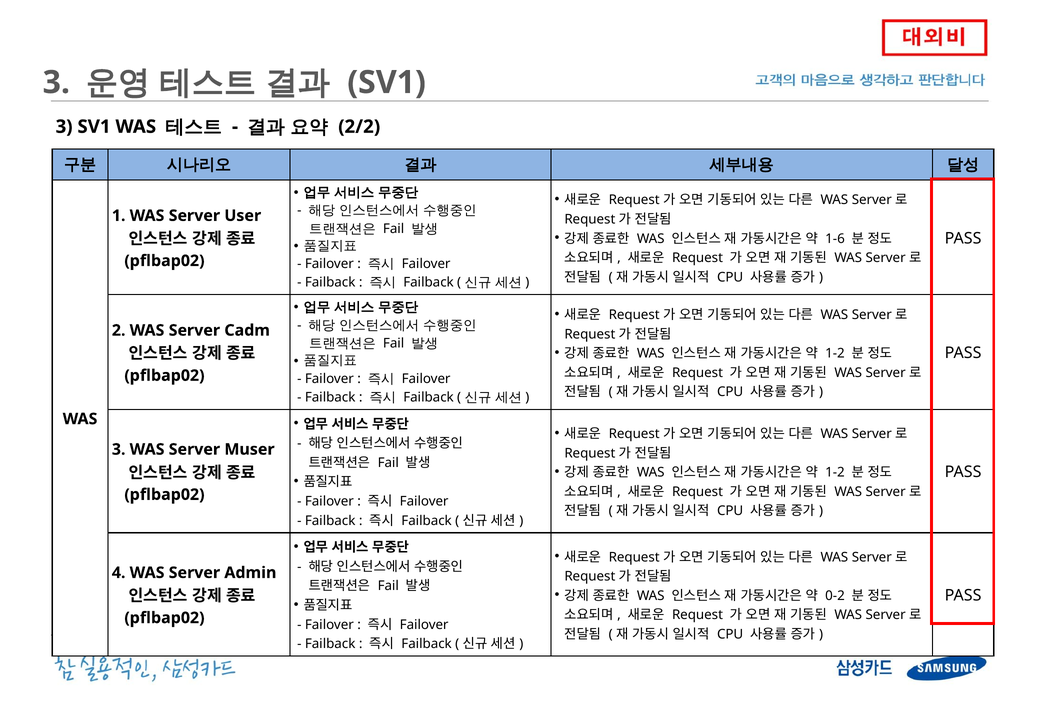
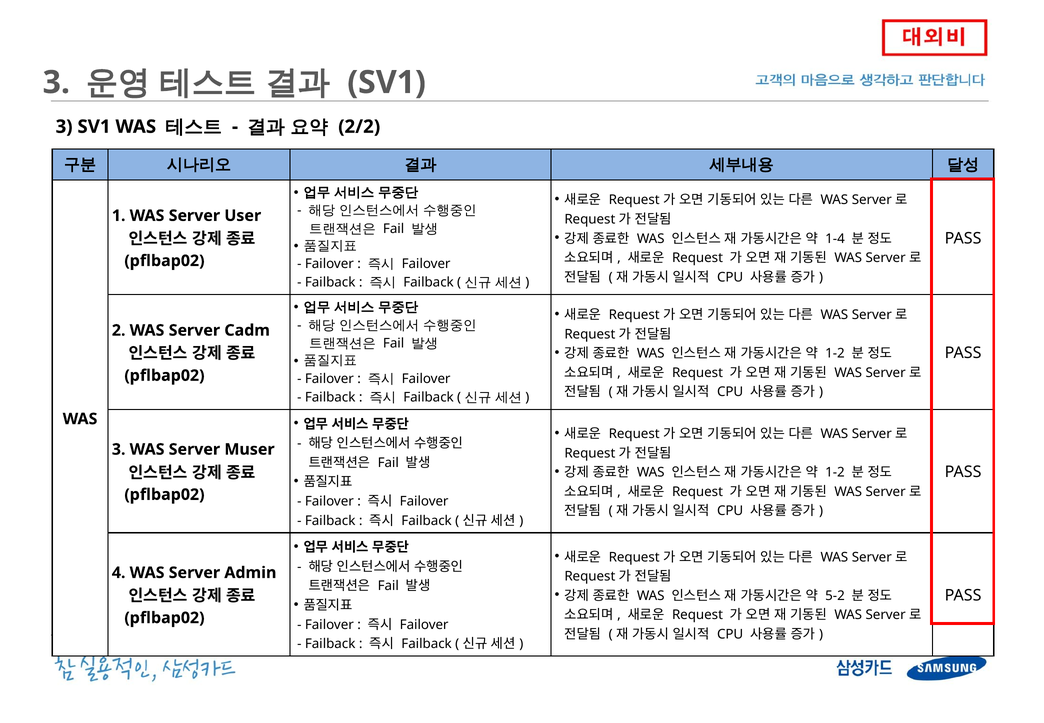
1-6: 1-6 -> 1-4 (835, 239)
0-2: 0-2 -> 5-2 (835, 595)
